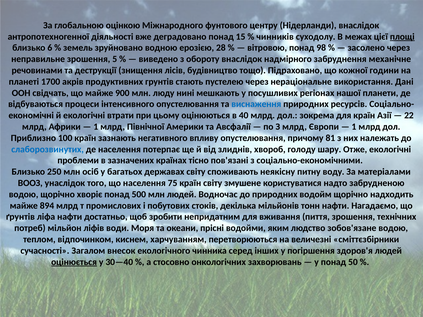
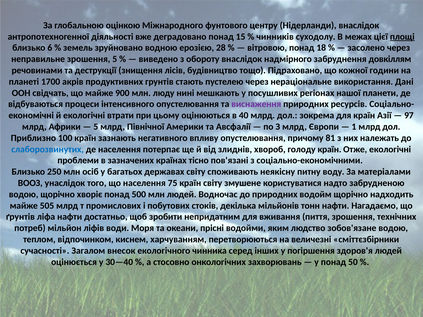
98: 98 -> 18 (321, 48)
механічне: механічне -> довкіллям (390, 59)
виснаження colour: blue -> purple (256, 104)
22: 22 -> 97 (409, 116)
1: 1 -> 5 (96, 127)
голоду шару: шару -> країн (329, 149)
894: 894 -> 505 (47, 206)
оцінюється underline: present -> none (74, 262)
